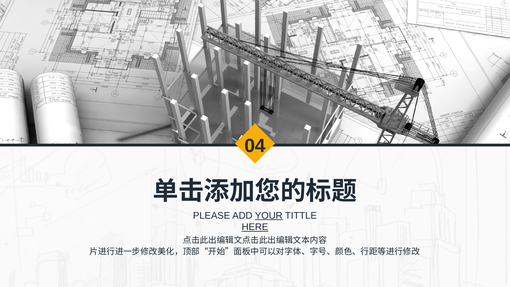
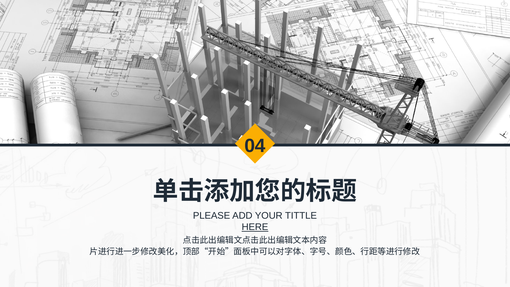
YOUR underline: present -> none (269, 216)
